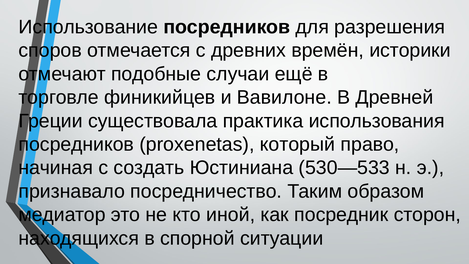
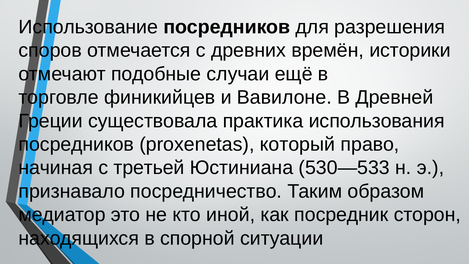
создать: создать -> третьей (149, 168)
